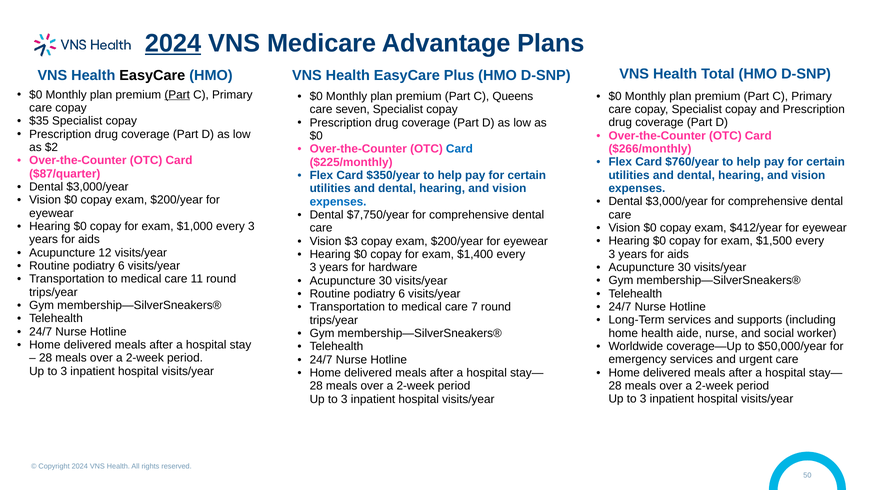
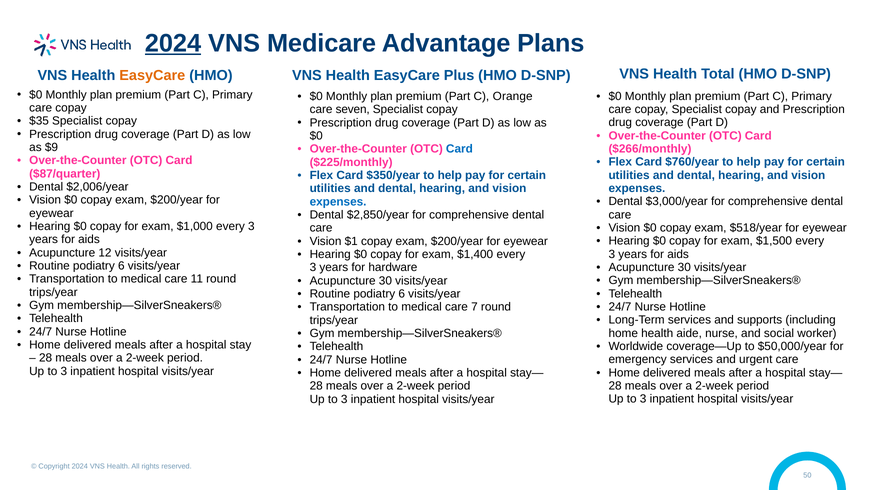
EasyCare colour: black -> orange (152, 75)
Part underline: present -> none (177, 94)
Queens: Queens -> Orange (513, 96)
$2: $2 -> $9 (51, 147)
$3,000/year: $3,000/year -> $2,006/year (97, 187)
$7,750/year: $7,750/year -> $2,850/year (378, 215)
$412/year: $412/year -> $518/year (756, 228)
$3: $3 -> $1 (351, 241)
